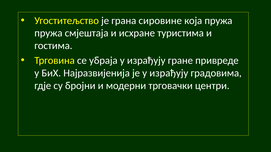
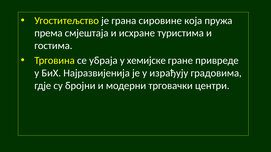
пружа: пружа -> према (48, 33)
убраја у израђују: израђују -> хемијске (146, 61)
